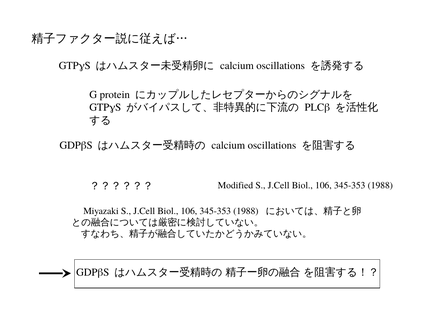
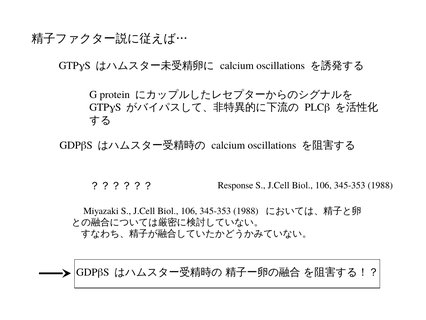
Modified: Modified -> Response (235, 185)
